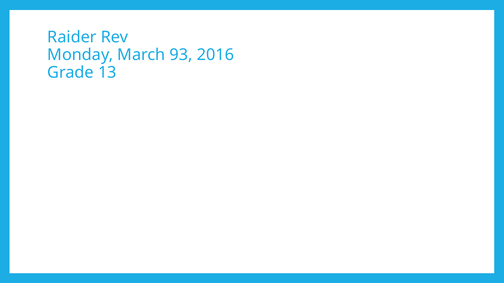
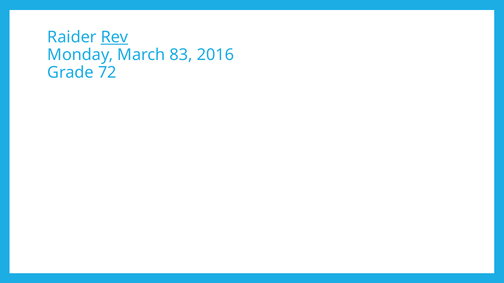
Rev underline: none -> present (114, 37)
93: 93 -> 83 (181, 55)
13: 13 -> 72 (107, 73)
